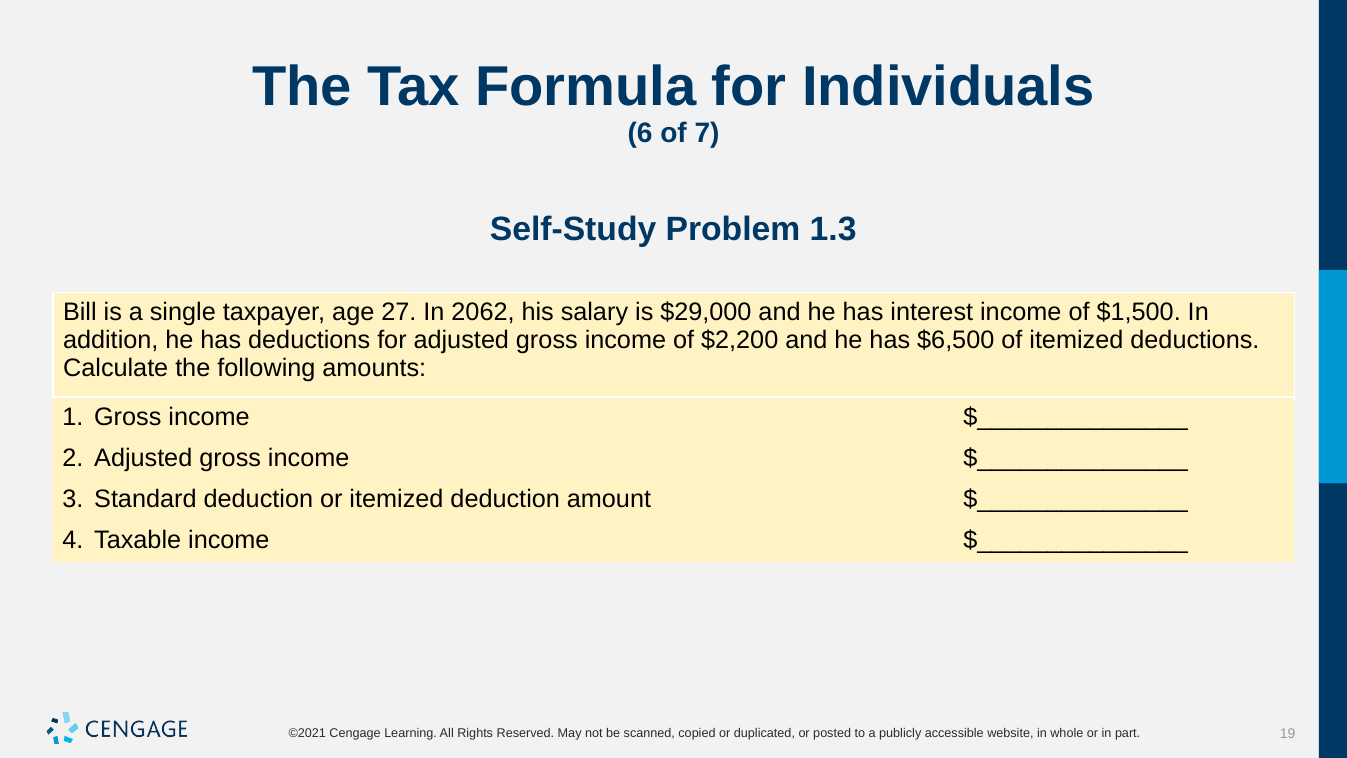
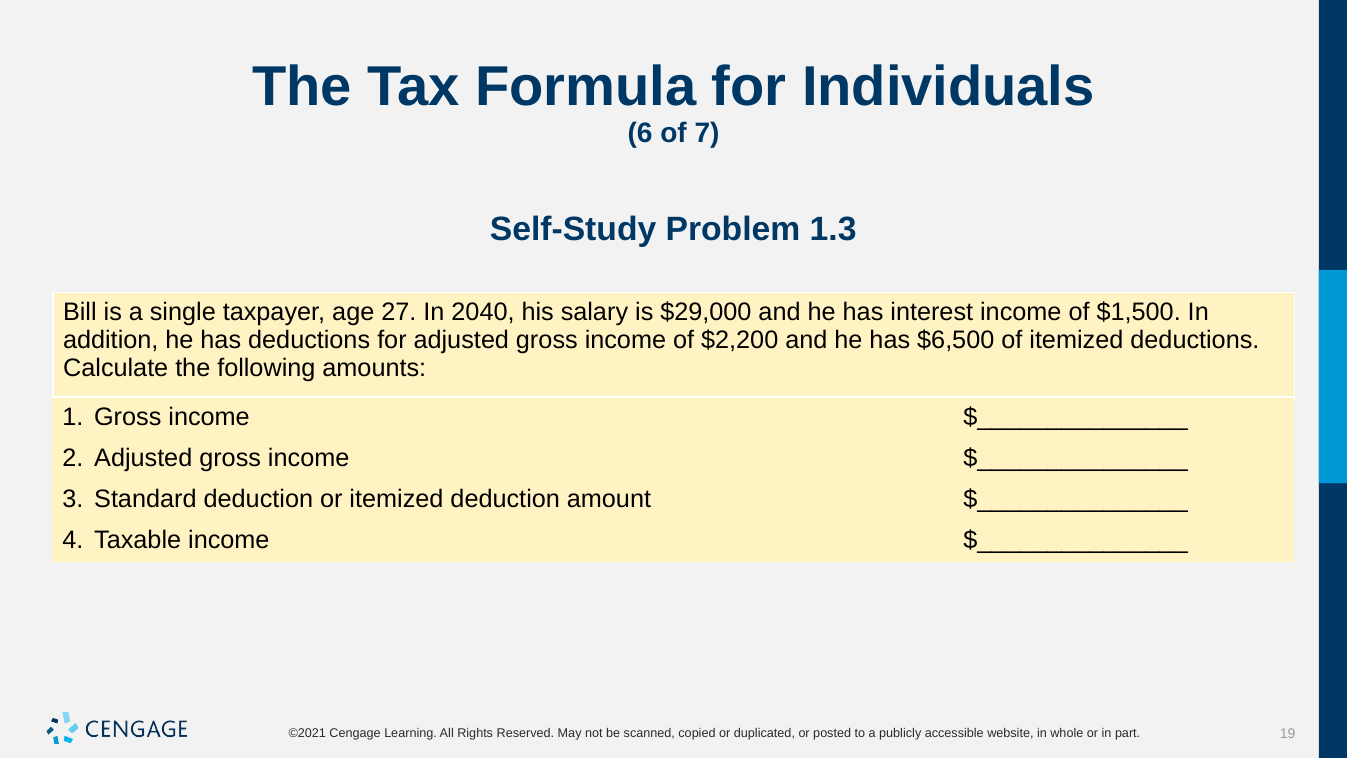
2062: 2062 -> 2040 (483, 312)
